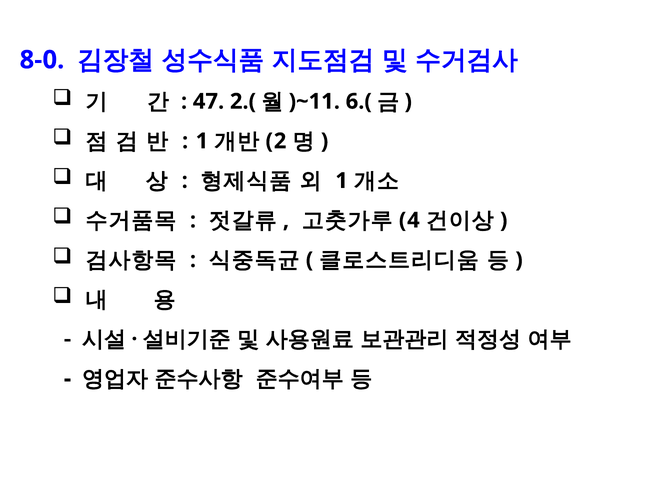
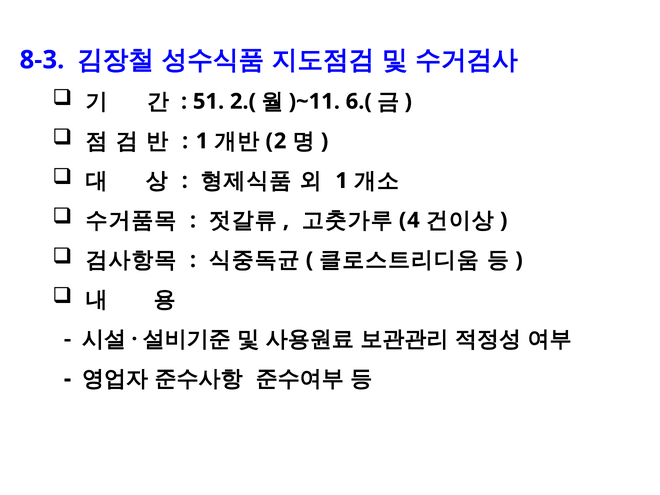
8-0: 8-0 -> 8-3 (42, 60)
47: 47 -> 51 (209, 101)
